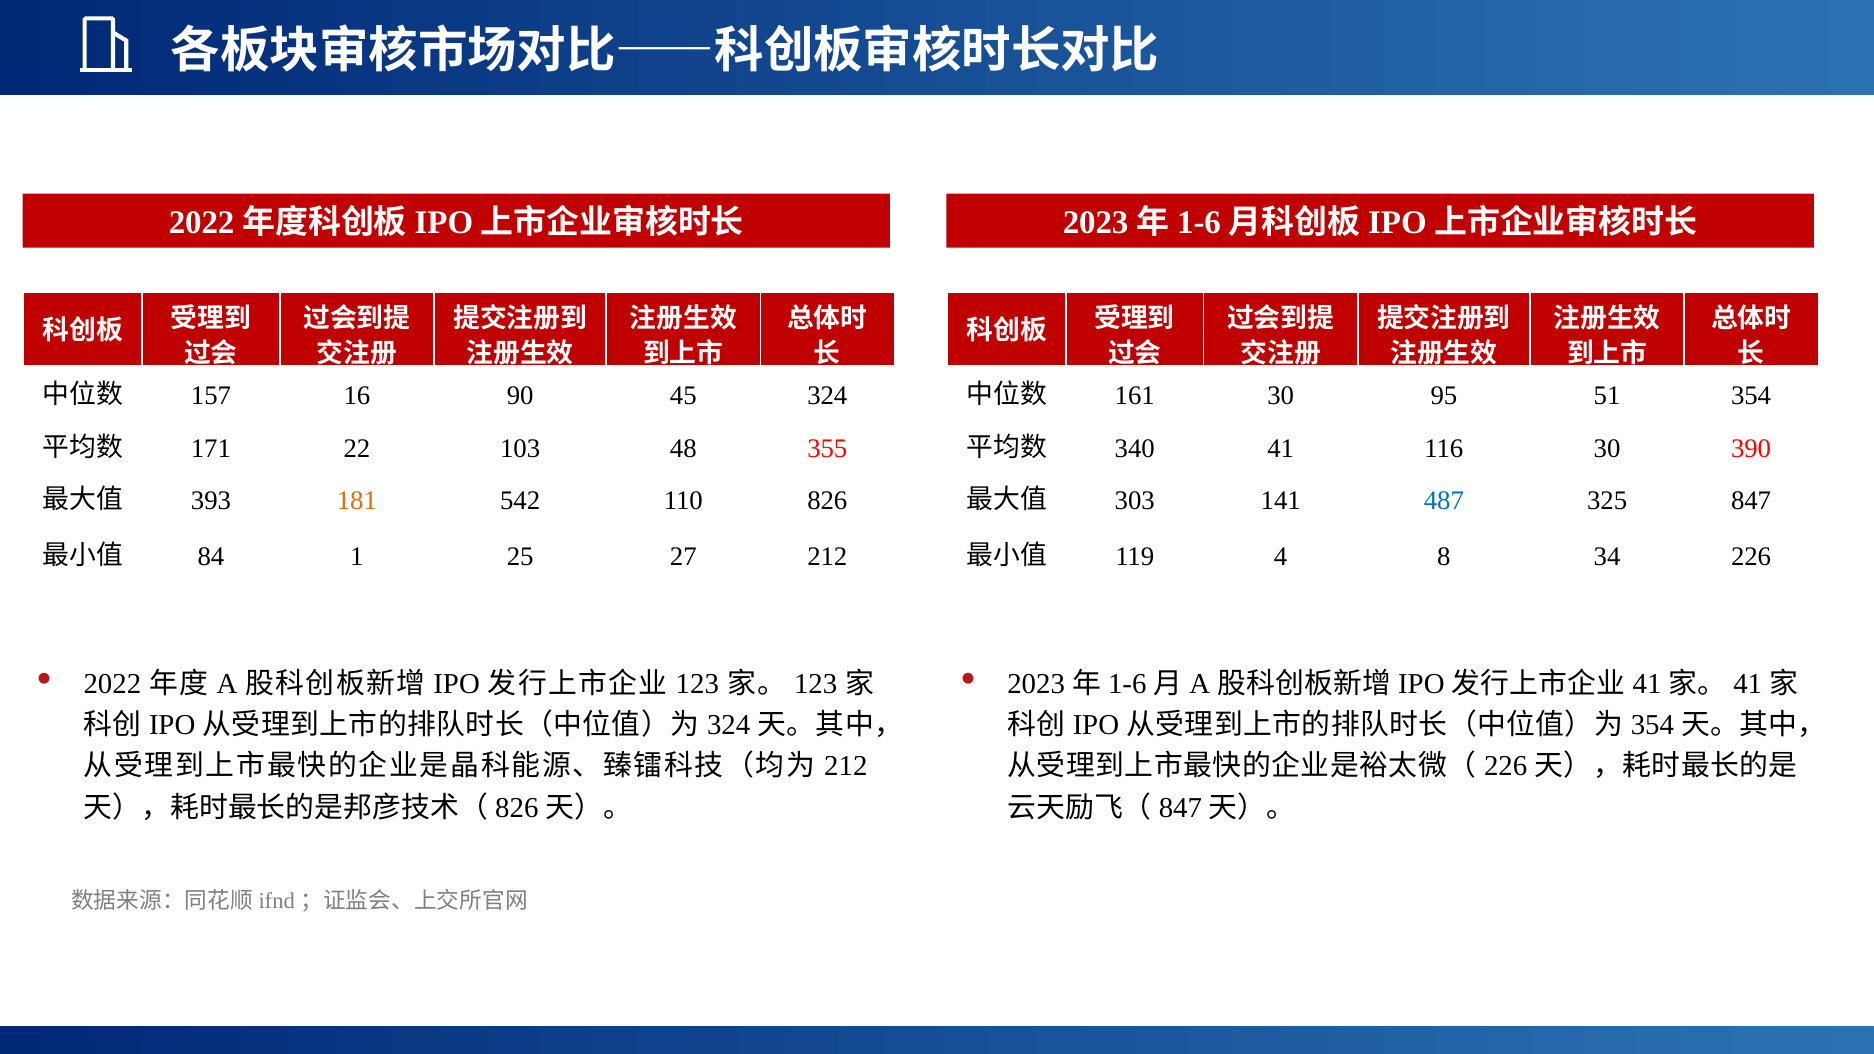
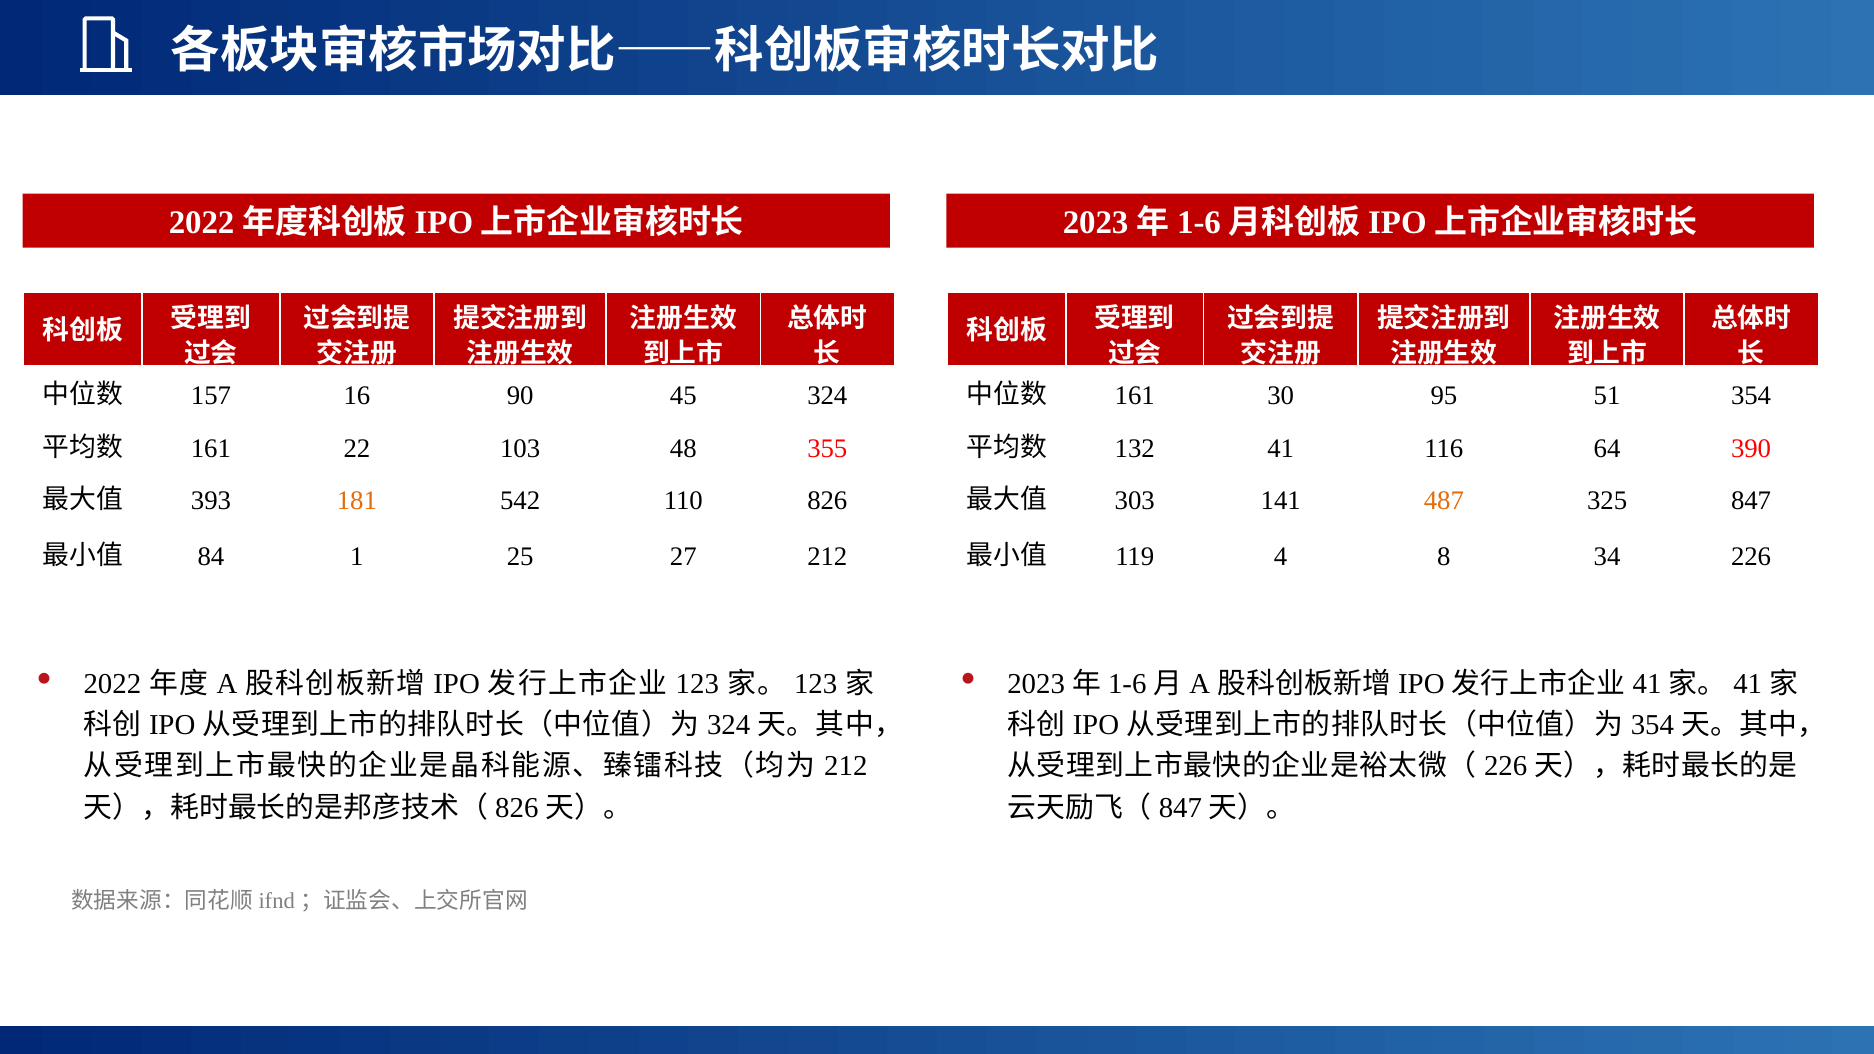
171: 171 -> 161 (211, 449)
340: 340 -> 132 (1135, 449)
116 30: 30 -> 64 (1607, 449)
487 colour: blue -> orange (1444, 501)
